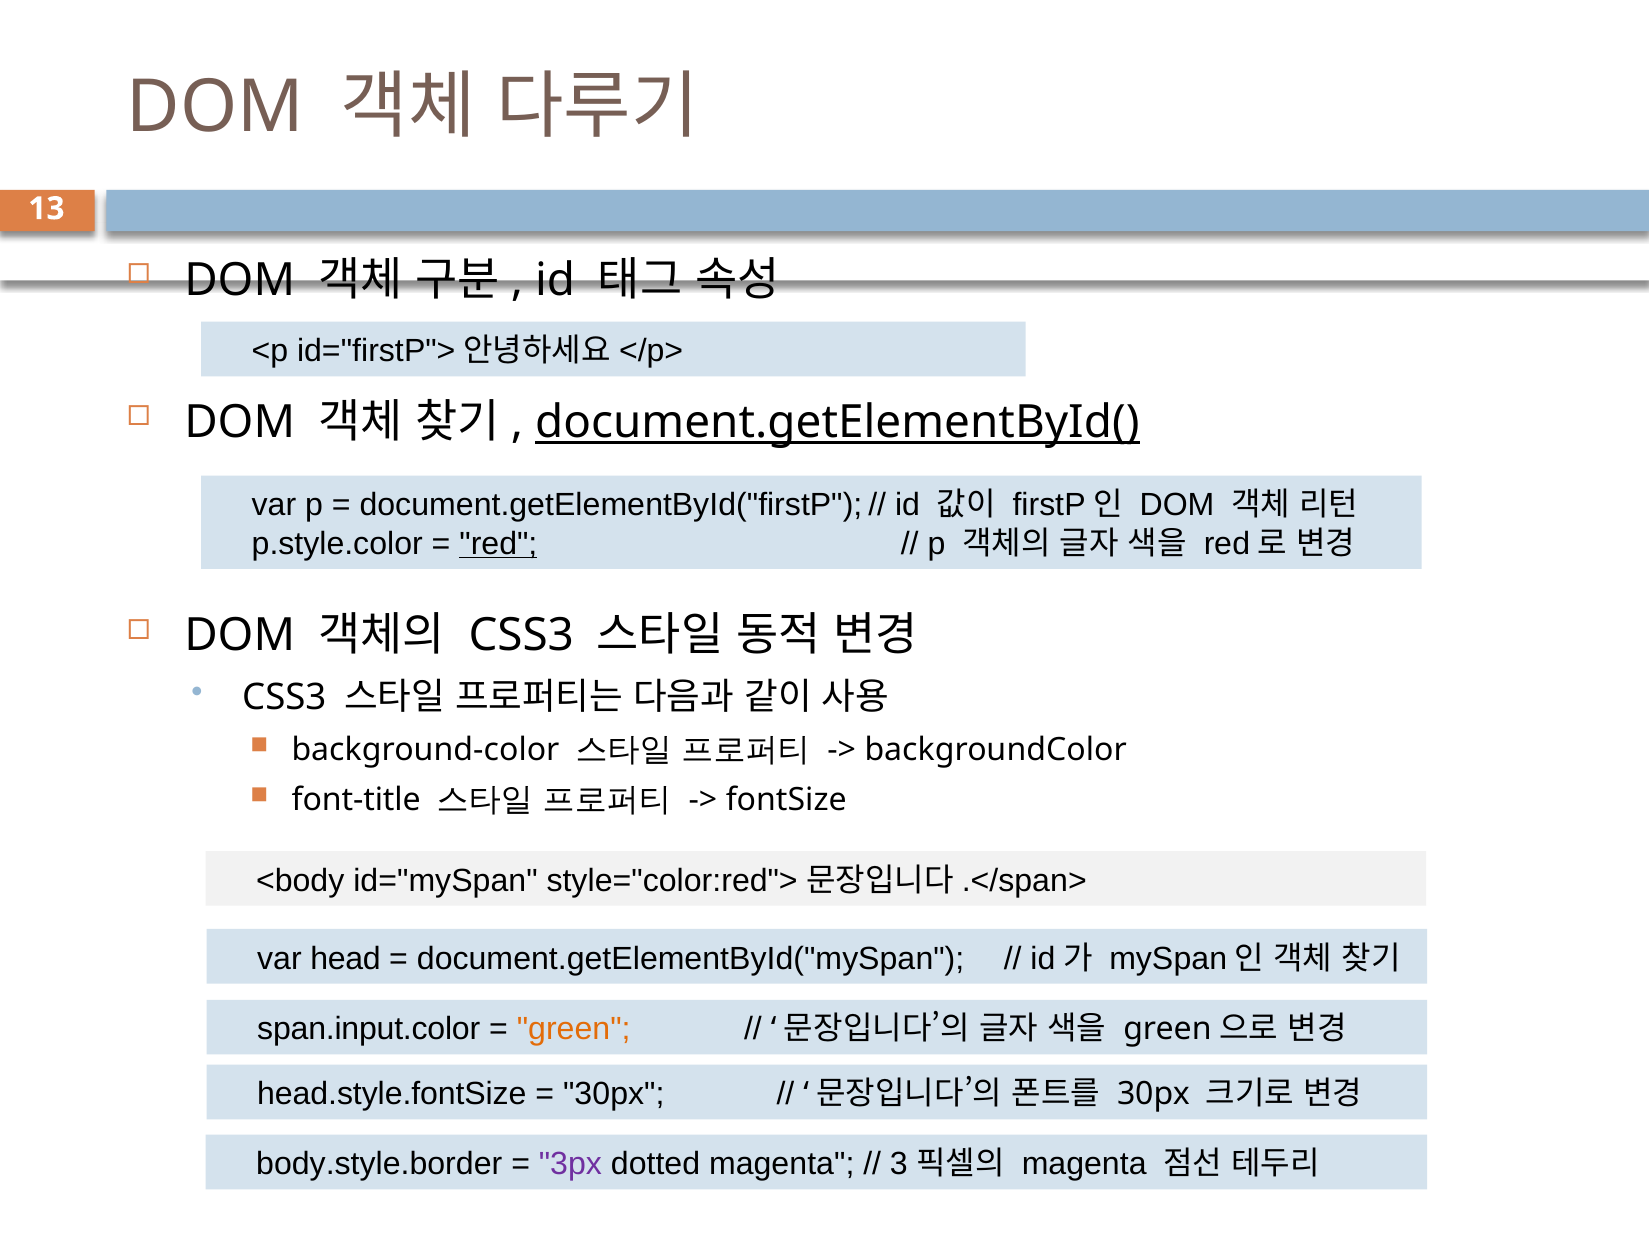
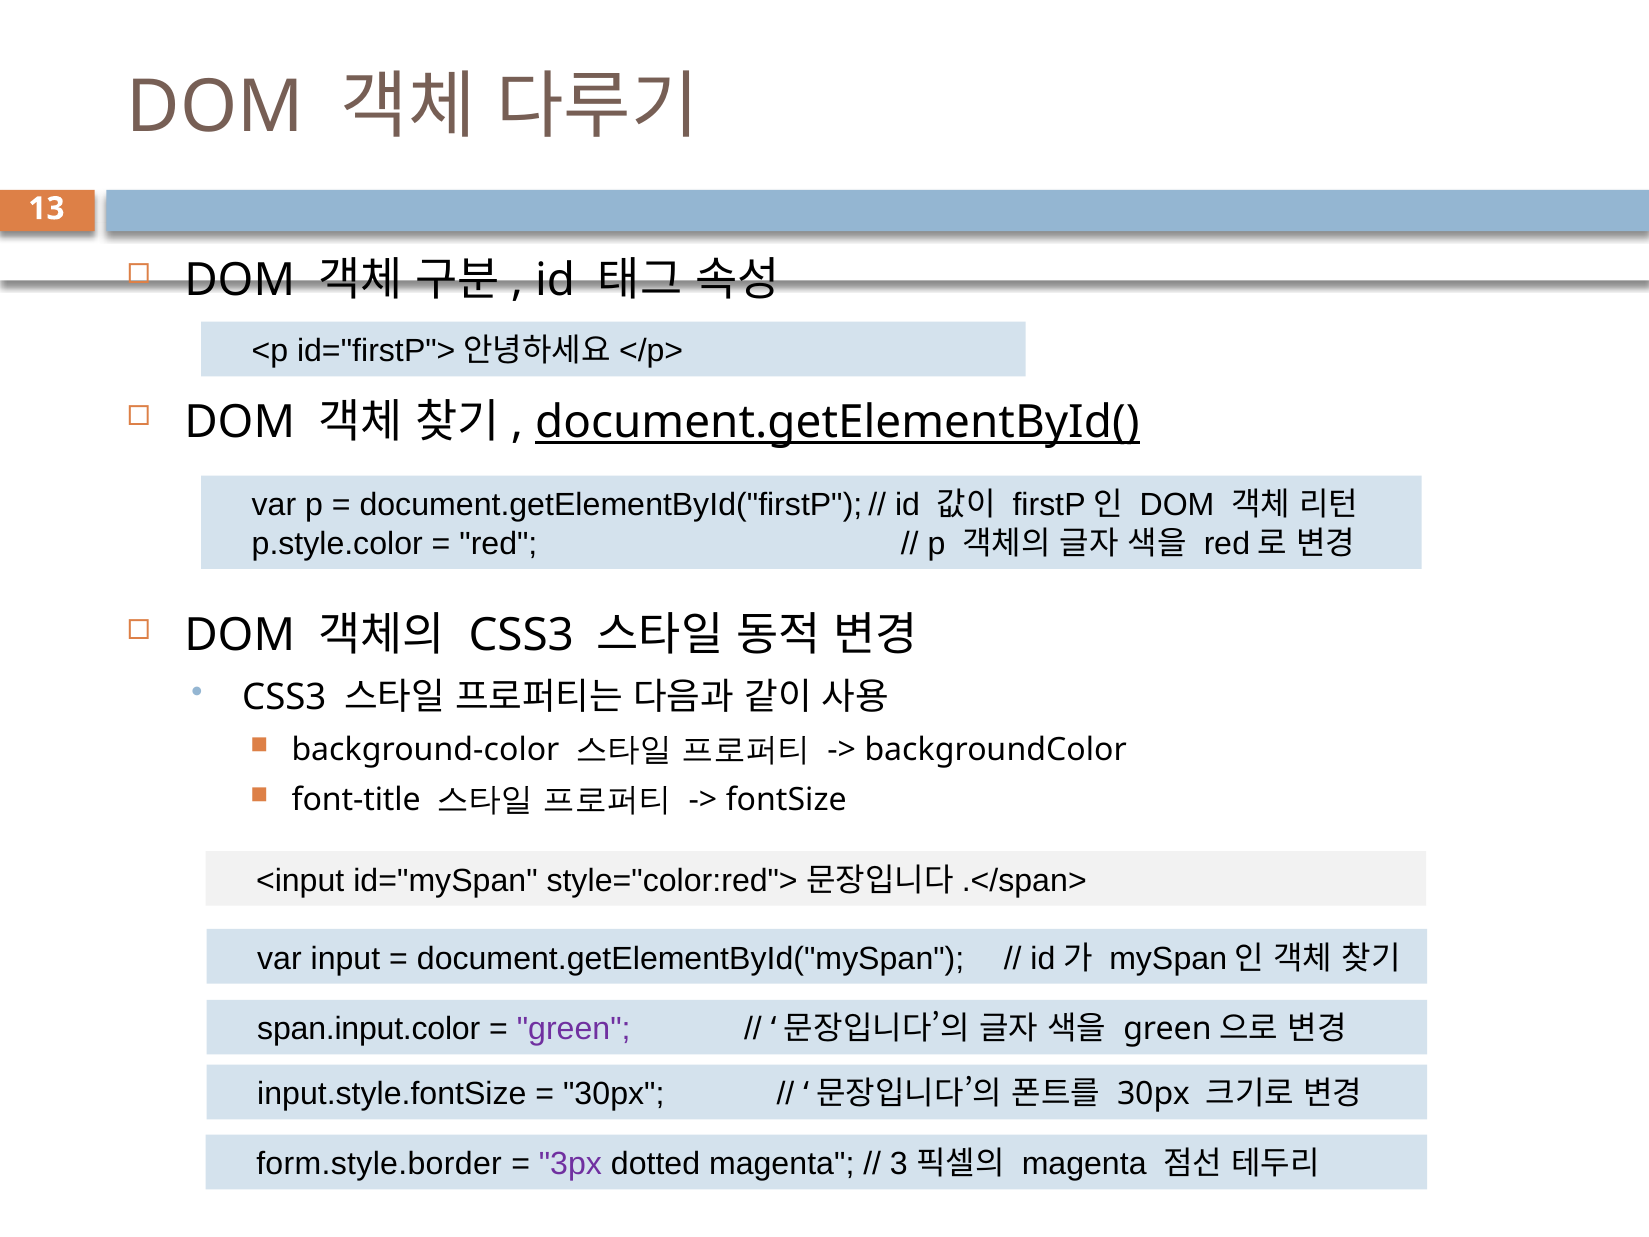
red underline: present -> none (498, 544)
<body: <body -> <input (300, 880)
head: head -> input (345, 958)
green colour: orange -> purple (574, 1029)
head.style.fontSize: head.style.fontSize -> input.style.fontSize (392, 1094)
body.style.border: body.style.border -> form.style.border (379, 1164)
